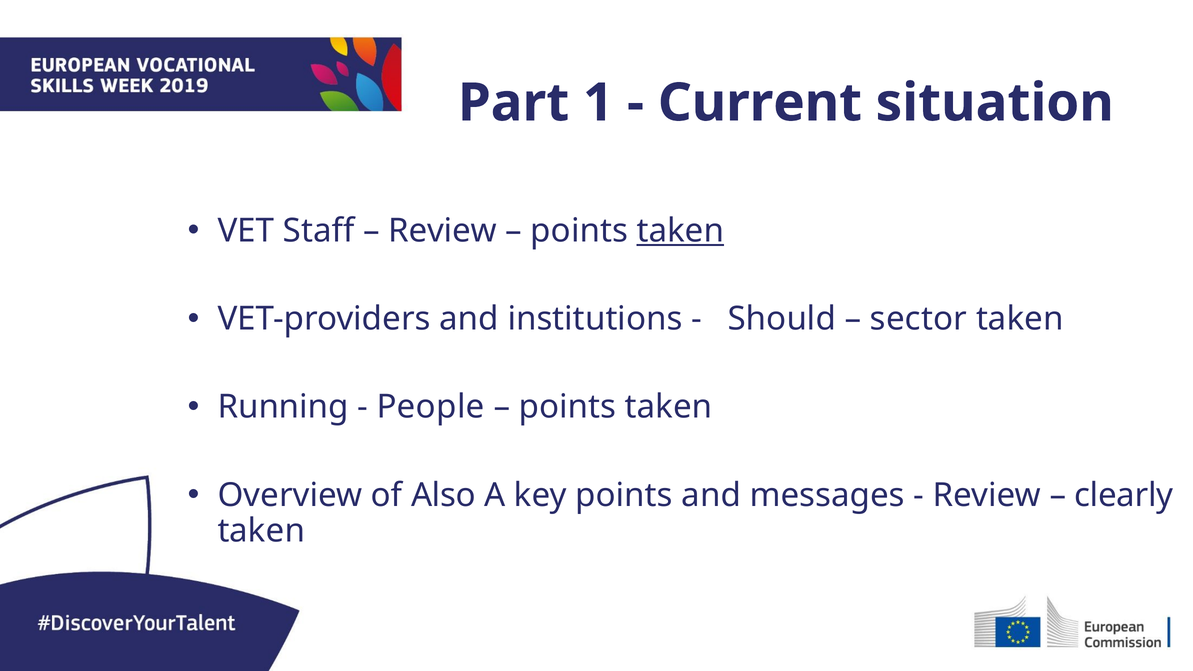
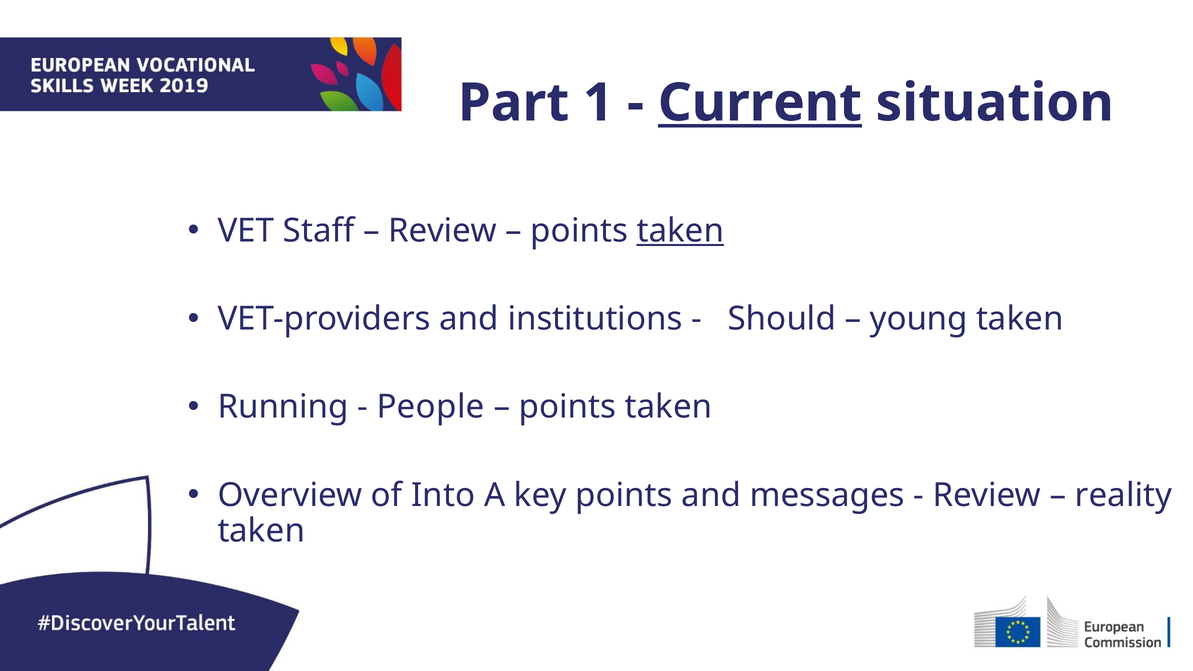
Current underline: none -> present (760, 103)
sector: sector -> young (919, 319)
Also: Also -> Into (443, 495)
clearly: clearly -> reality (1124, 495)
